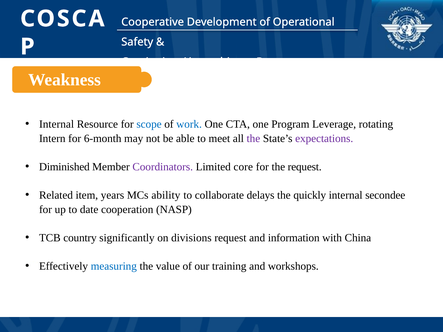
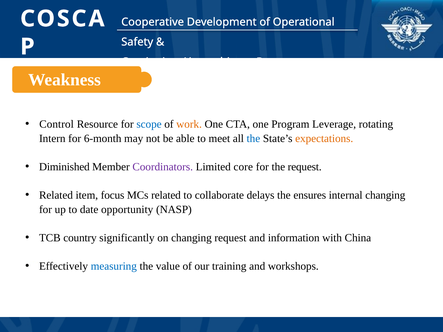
Internal: Internal -> Control (57, 124)
work colour: blue -> orange (189, 124)
the colour: purple -> blue (253, 139)
expectations colour: purple -> orange (324, 139)
years: years -> focus (113, 195)
MCs ability: ability -> related (166, 195)
quickly: quickly -> ensures (310, 195)
internal secondee: secondee -> changing (385, 195)
cooperation: cooperation -> opportunity (127, 210)
on divisions: divisions -> changing (191, 238)
